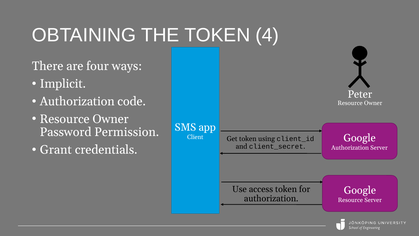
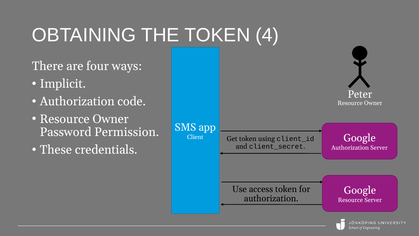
Grant: Grant -> These (56, 150)
